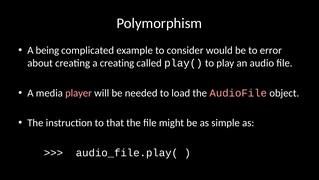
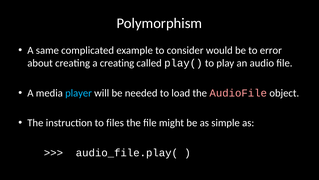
being: being -> same (47, 50)
player colour: pink -> light blue (79, 93)
that: that -> files (115, 123)
